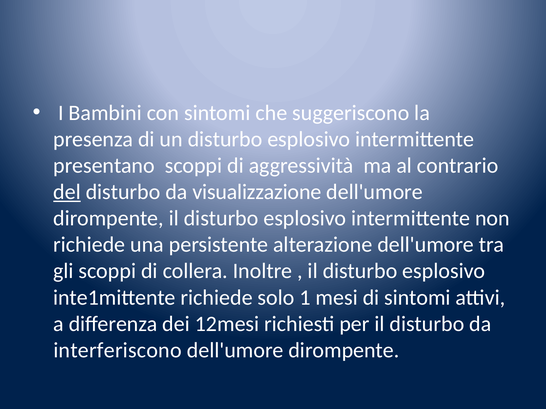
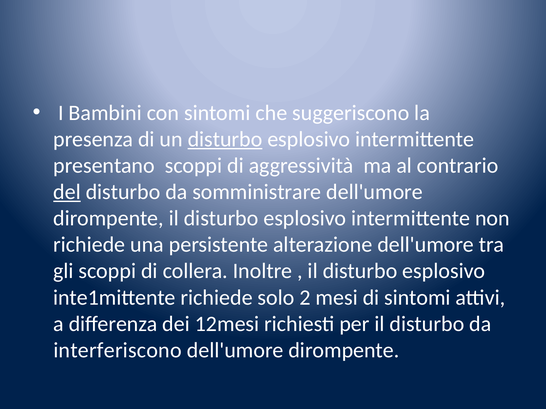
disturbo underline: none -> present (225, 139)
visualizzazione: visualizzazione -> somministrare (257, 192)
1: 1 -> 2 (305, 298)
